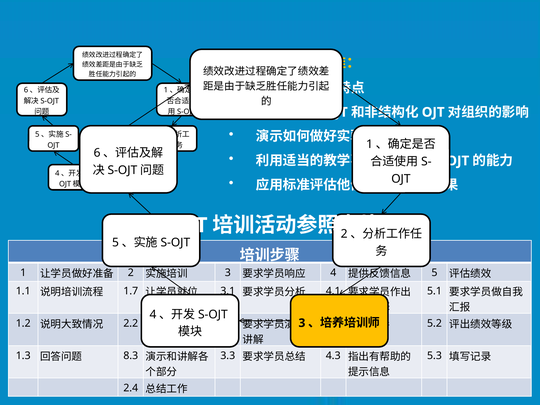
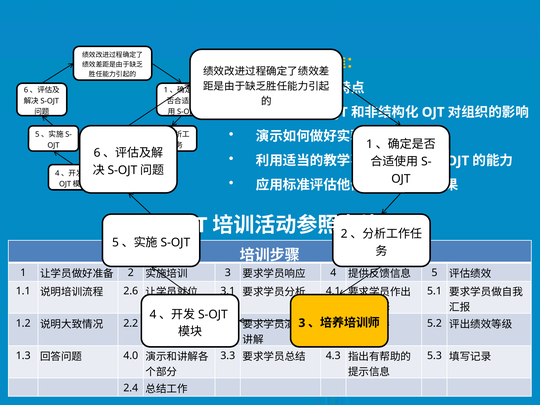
1.7: 1.7 -> 2.6 (131, 291)
8.3: 8.3 -> 4.0 (131, 356)
